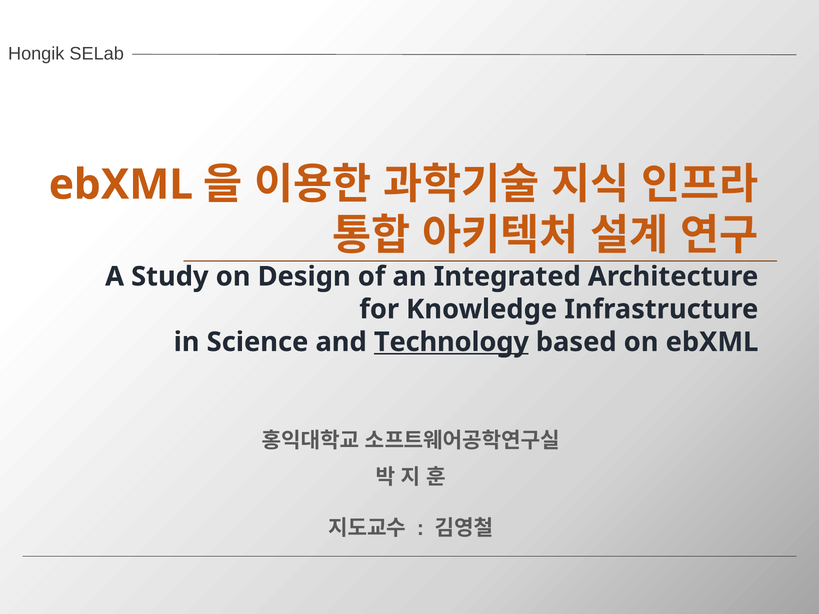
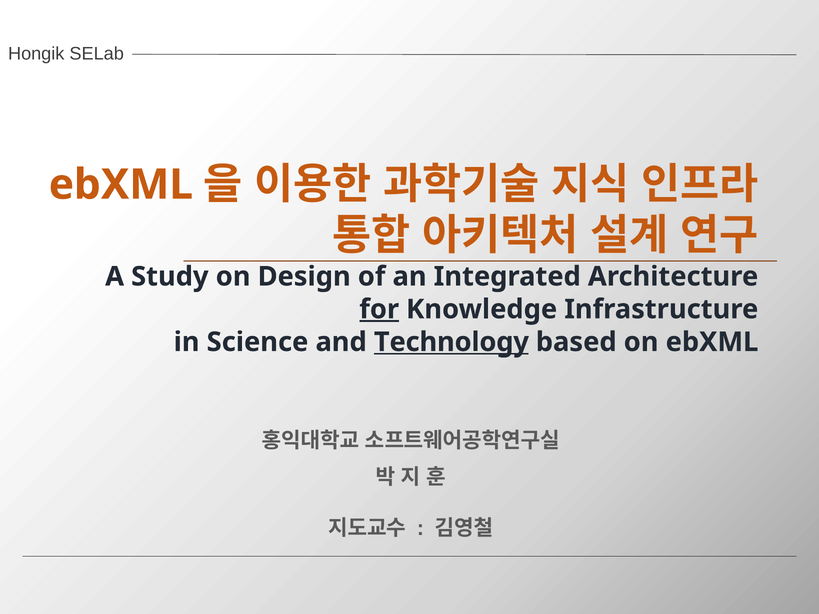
for underline: none -> present (379, 309)
